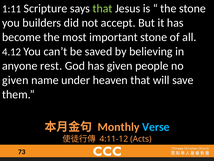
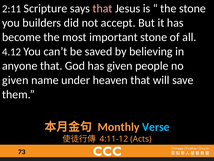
1:11: 1:11 -> 2:11 (12, 9)
that colour: light green -> pink (103, 9)
anyone rest: rest -> that (51, 66)
